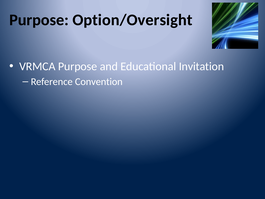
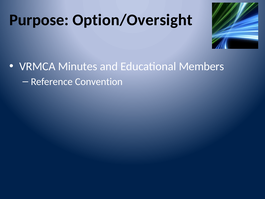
VRMCA Purpose: Purpose -> Minutes (78, 66)
Invitation: Invitation -> Members (201, 66)
